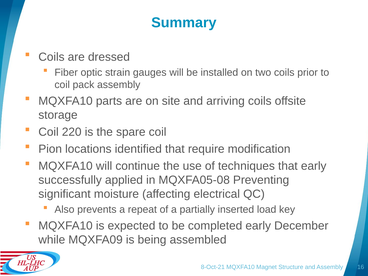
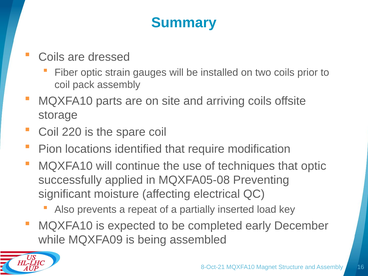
that early: early -> optic (314, 166)
